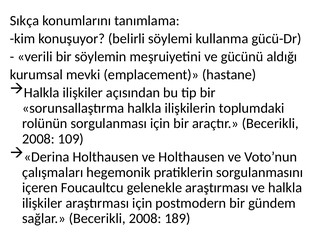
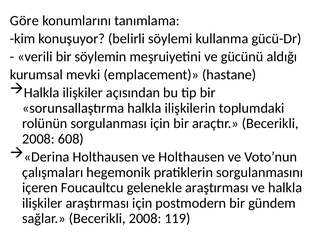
Sıkça: Sıkça -> Göre (24, 21)
109: 109 -> 608 (71, 139)
189: 189 -> 119 (177, 218)
